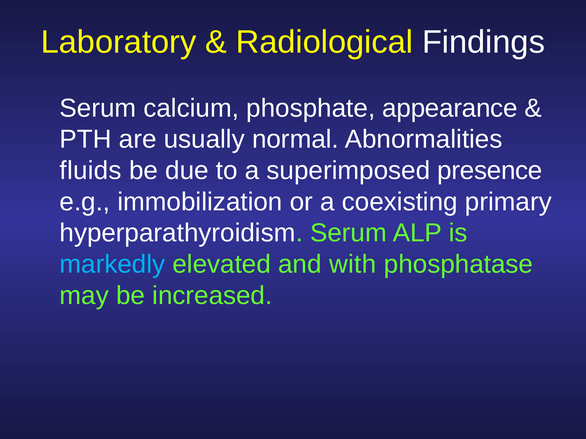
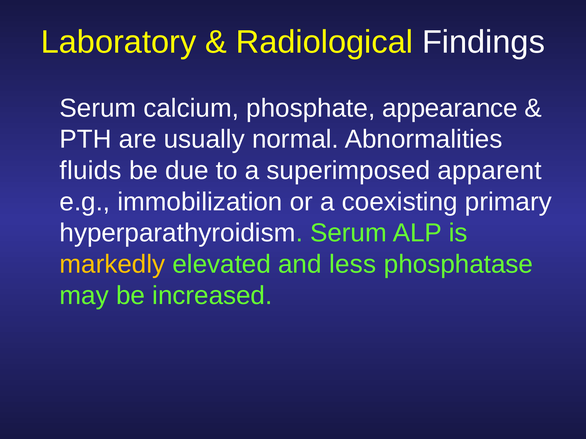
presence: presence -> apparent (490, 171)
markedly colour: light blue -> yellow (112, 265)
with: with -> less (353, 265)
